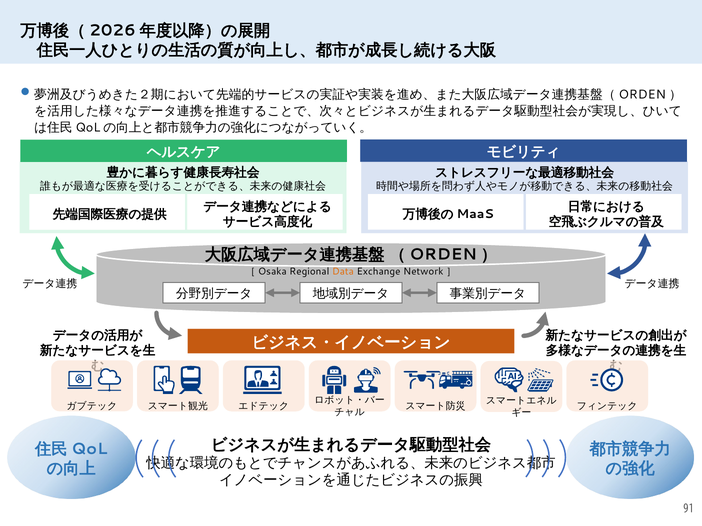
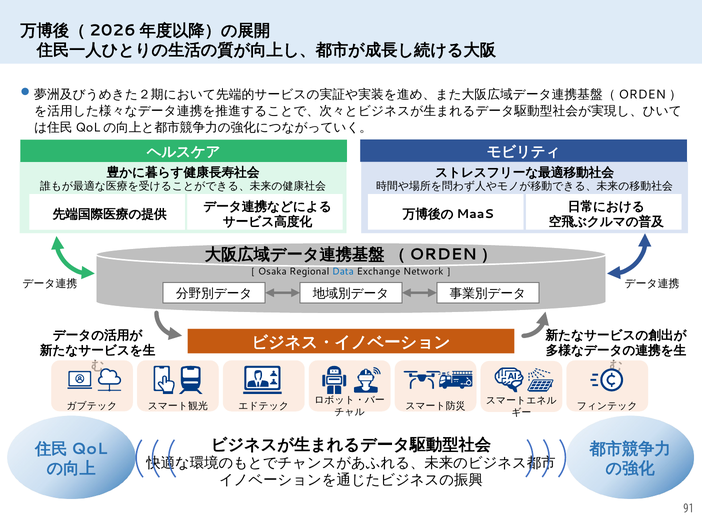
Data colour: orange -> blue (343, 272)
